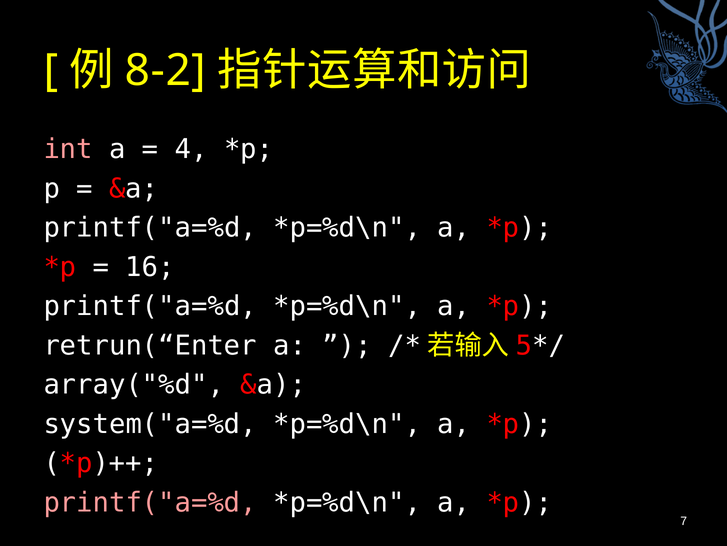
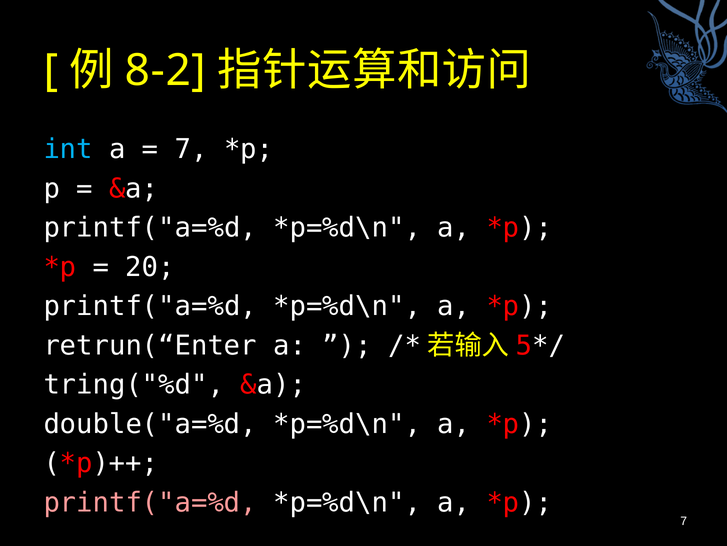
int colour: pink -> light blue (68, 149)
4: 4 -> 7 (191, 149)
16: 16 -> 20 (150, 267)
array("%d: array("%d -> tring("%d (134, 384)
system("a=%d: system("a=%d -> double("a=%d (150, 424)
